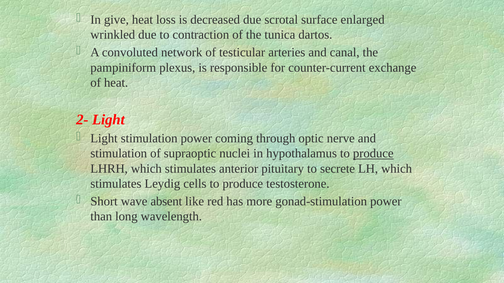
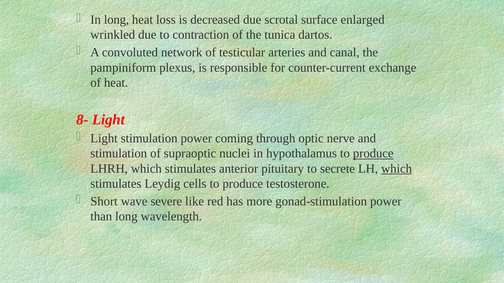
In give: give -> long (116, 20)
2-: 2- -> 8- (82, 120)
which underline: none -> present (397, 169)
absent: absent -> severe (166, 202)
